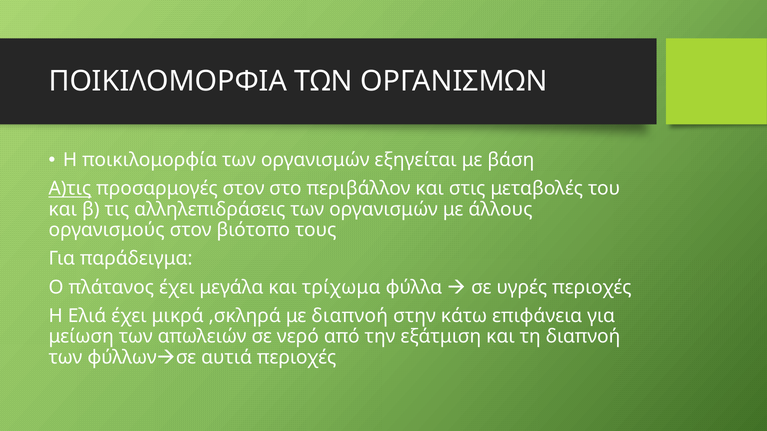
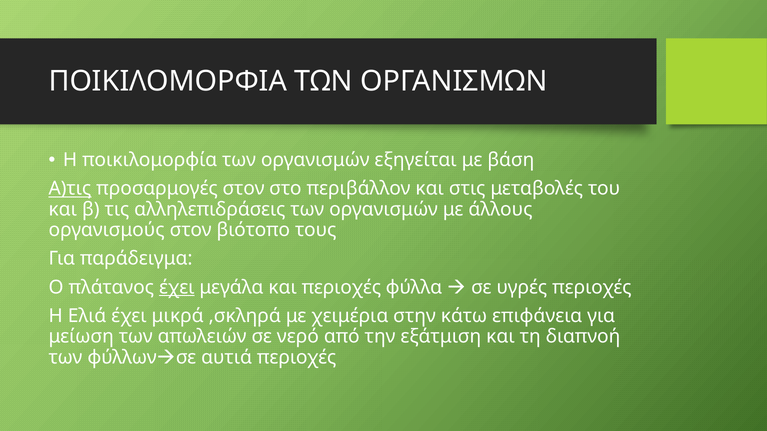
έχει underline: none -> present (177, 288)
και τρίχωμα: τρίχωμα -> περιοχές (341, 288)
με διαπνοή: διαπνοή -> χειμέρια (350, 316)
